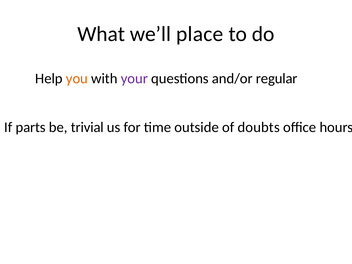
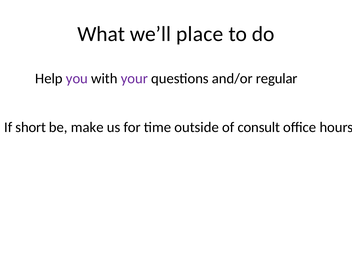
you colour: orange -> purple (77, 79)
parts: parts -> short (31, 127)
trivial: trivial -> make (87, 127)
doubts: doubts -> consult (259, 127)
